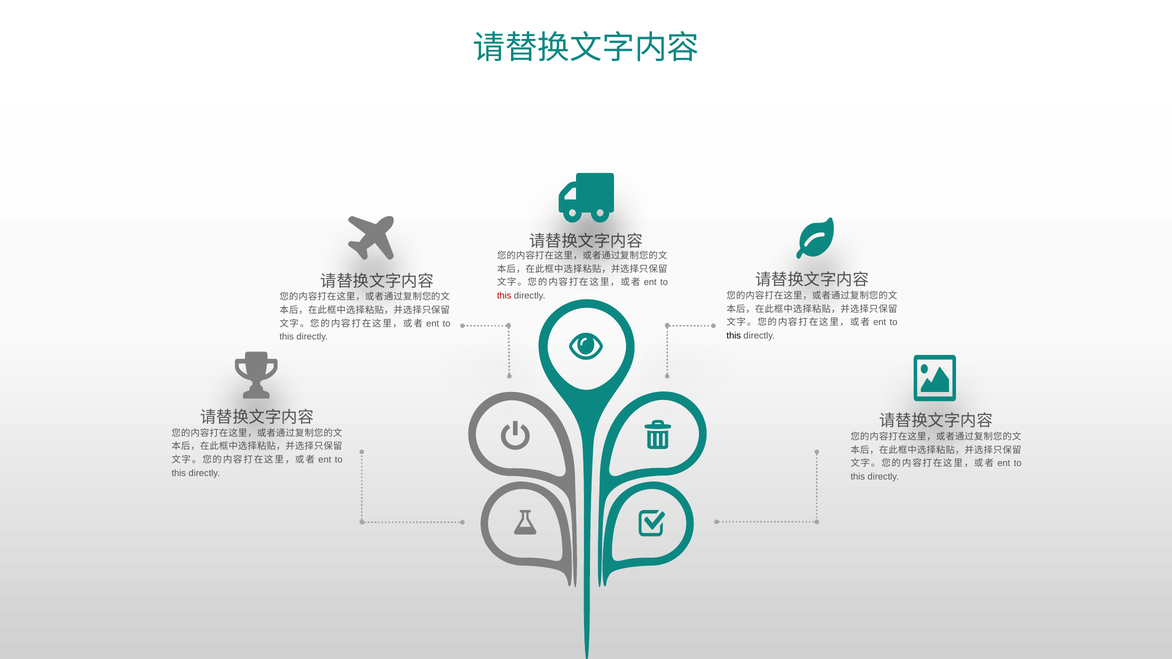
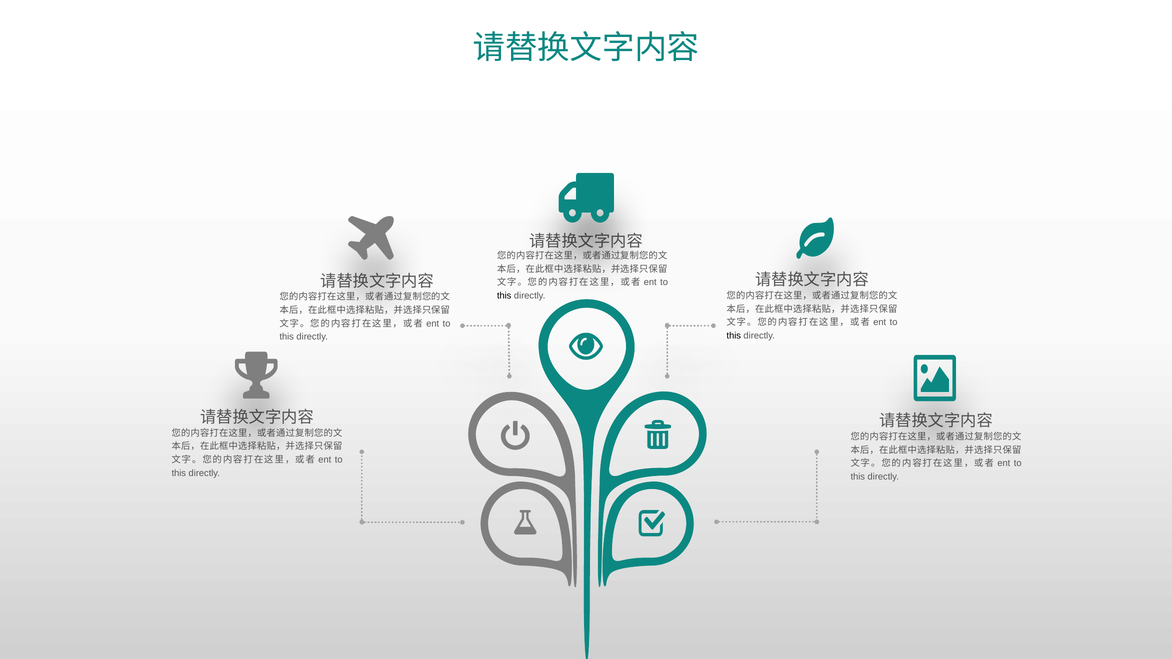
this colour: red -> black (504, 296)
